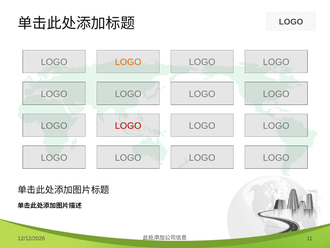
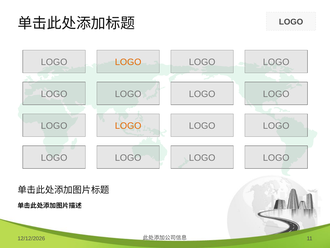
LOGO colour: red -> orange (128, 126)
